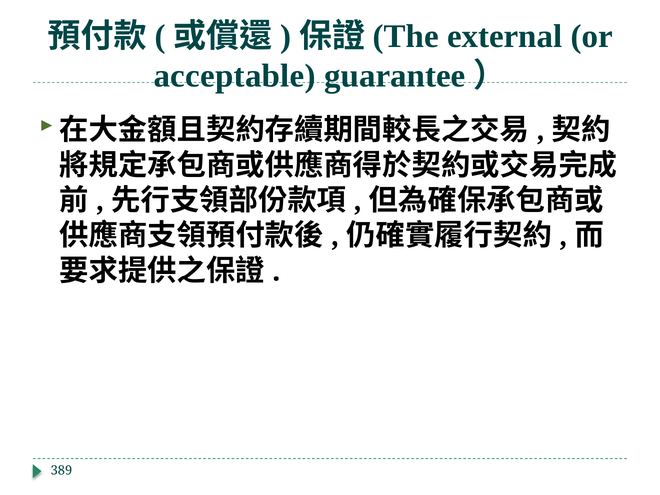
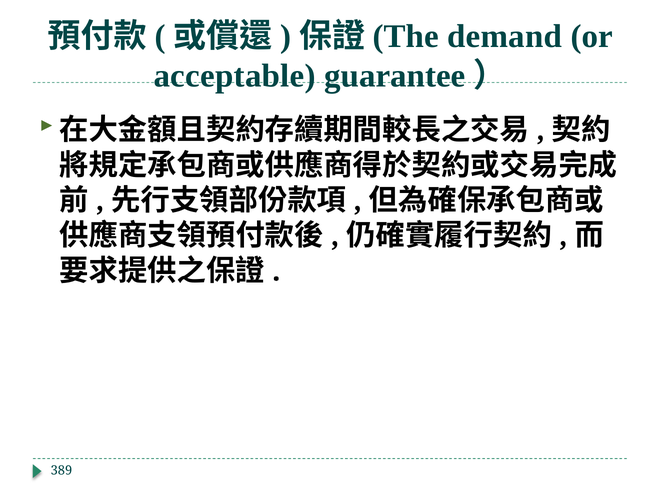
external: external -> demand (505, 36)
